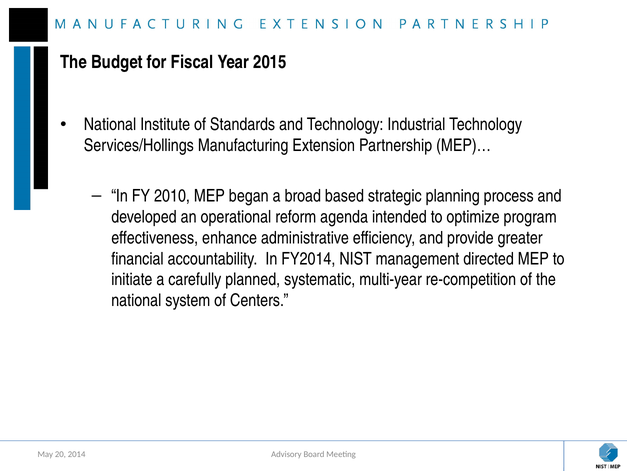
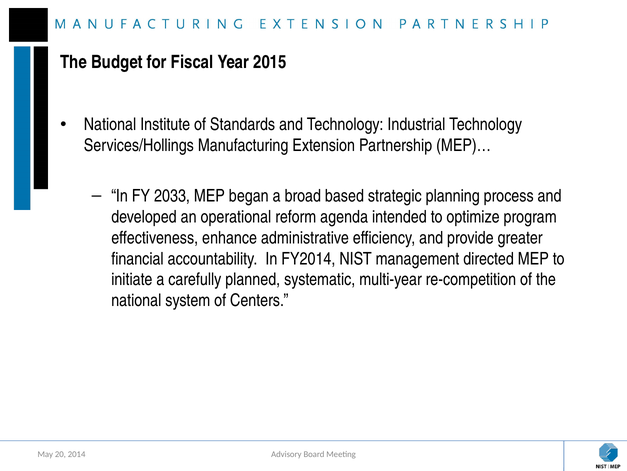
2010: 2010 -> 2033 (172, 196)
